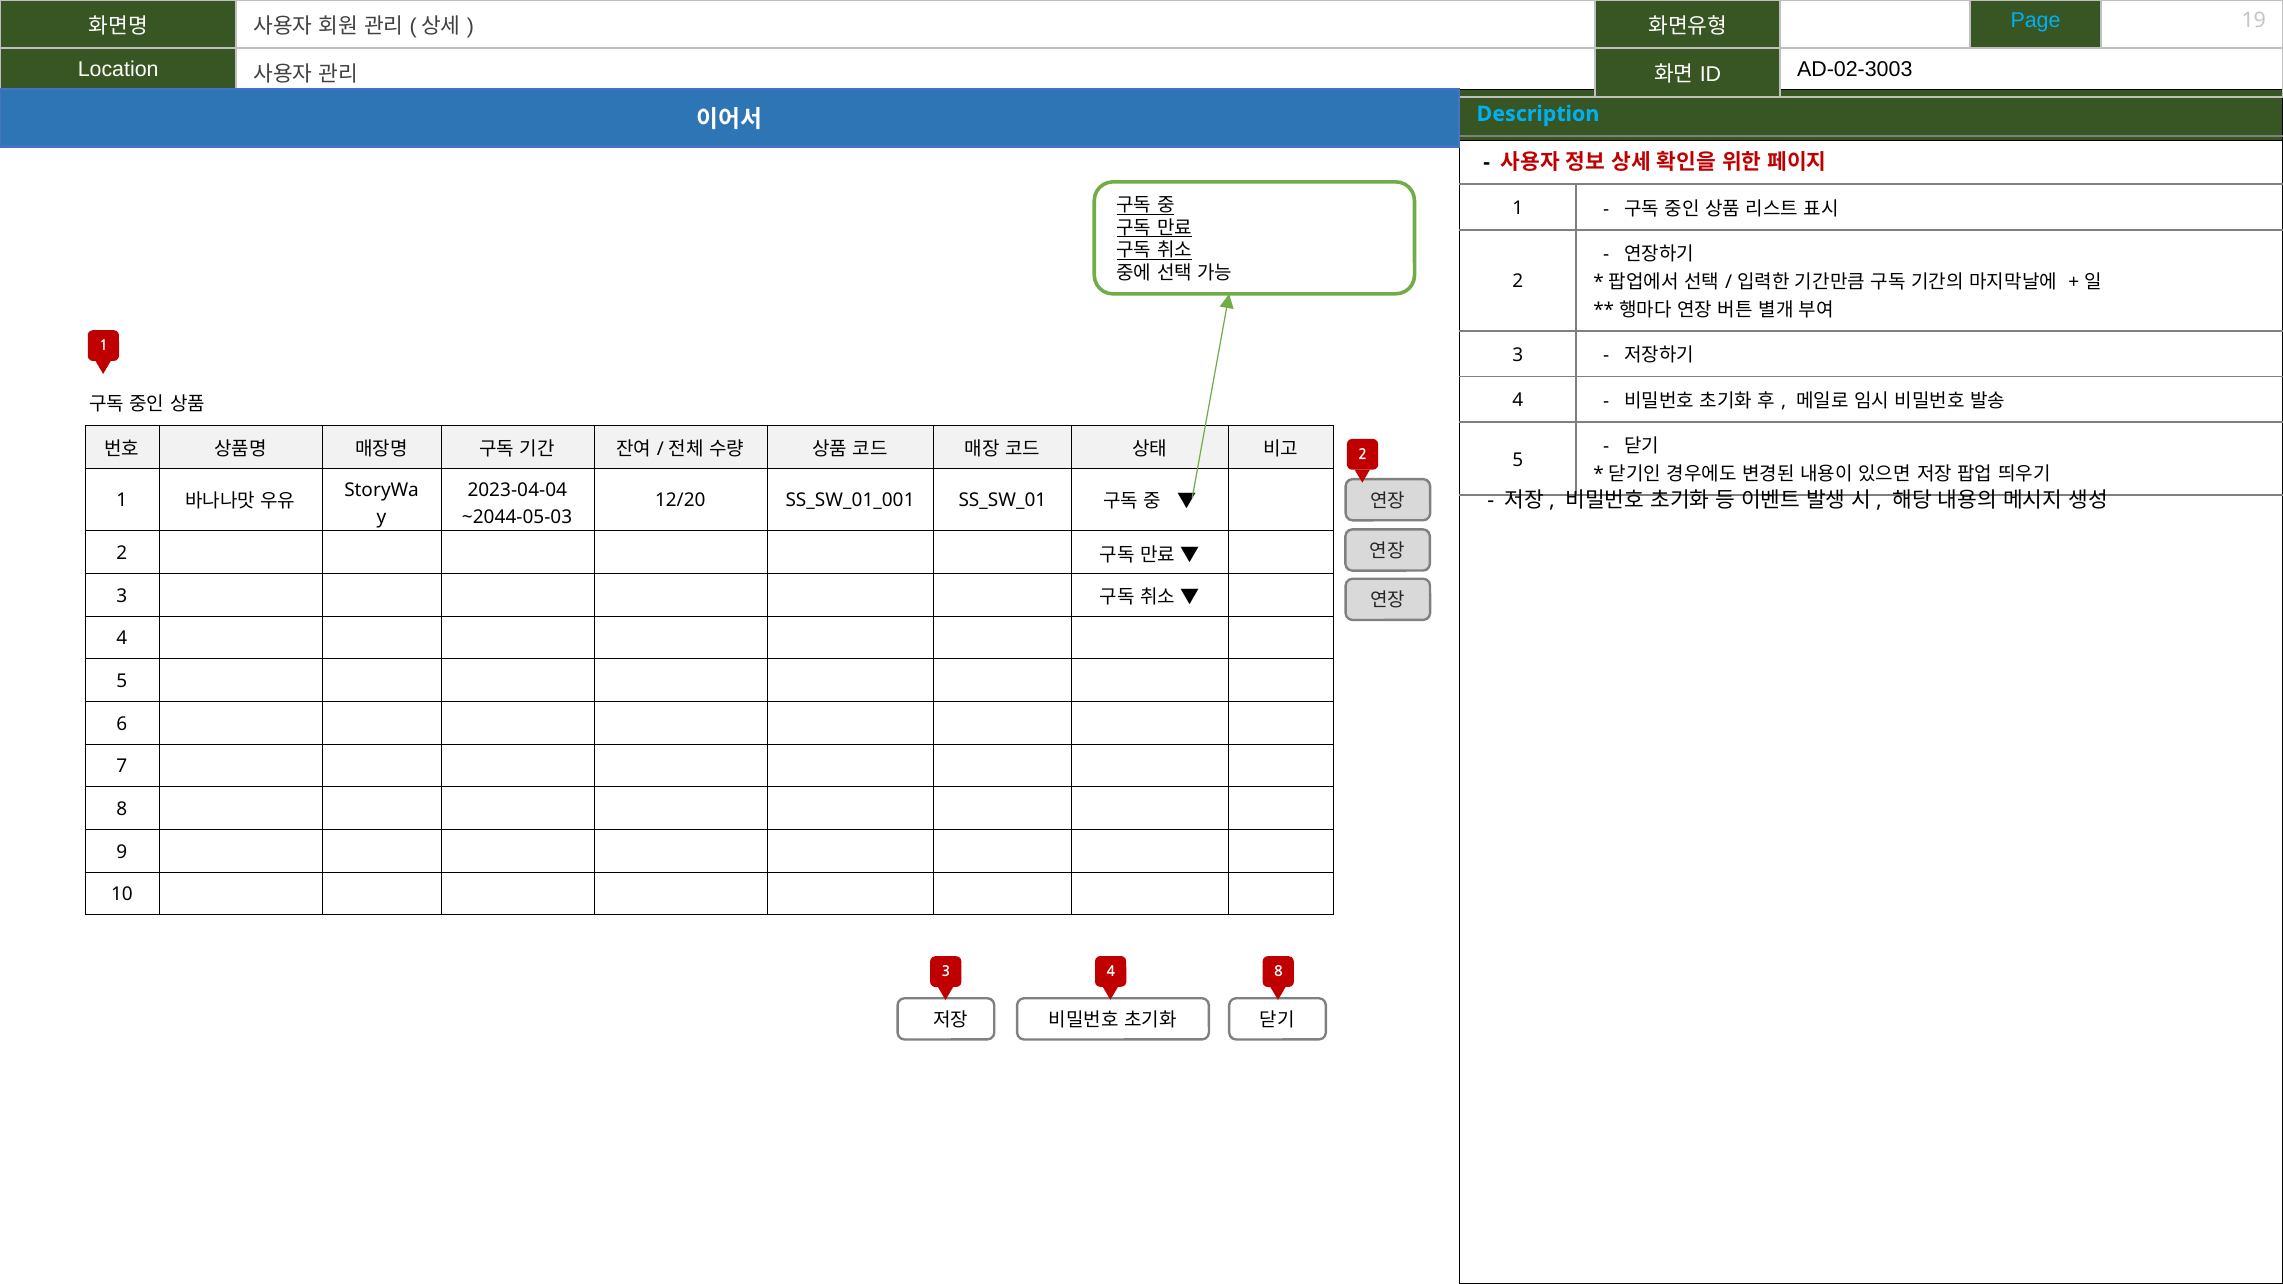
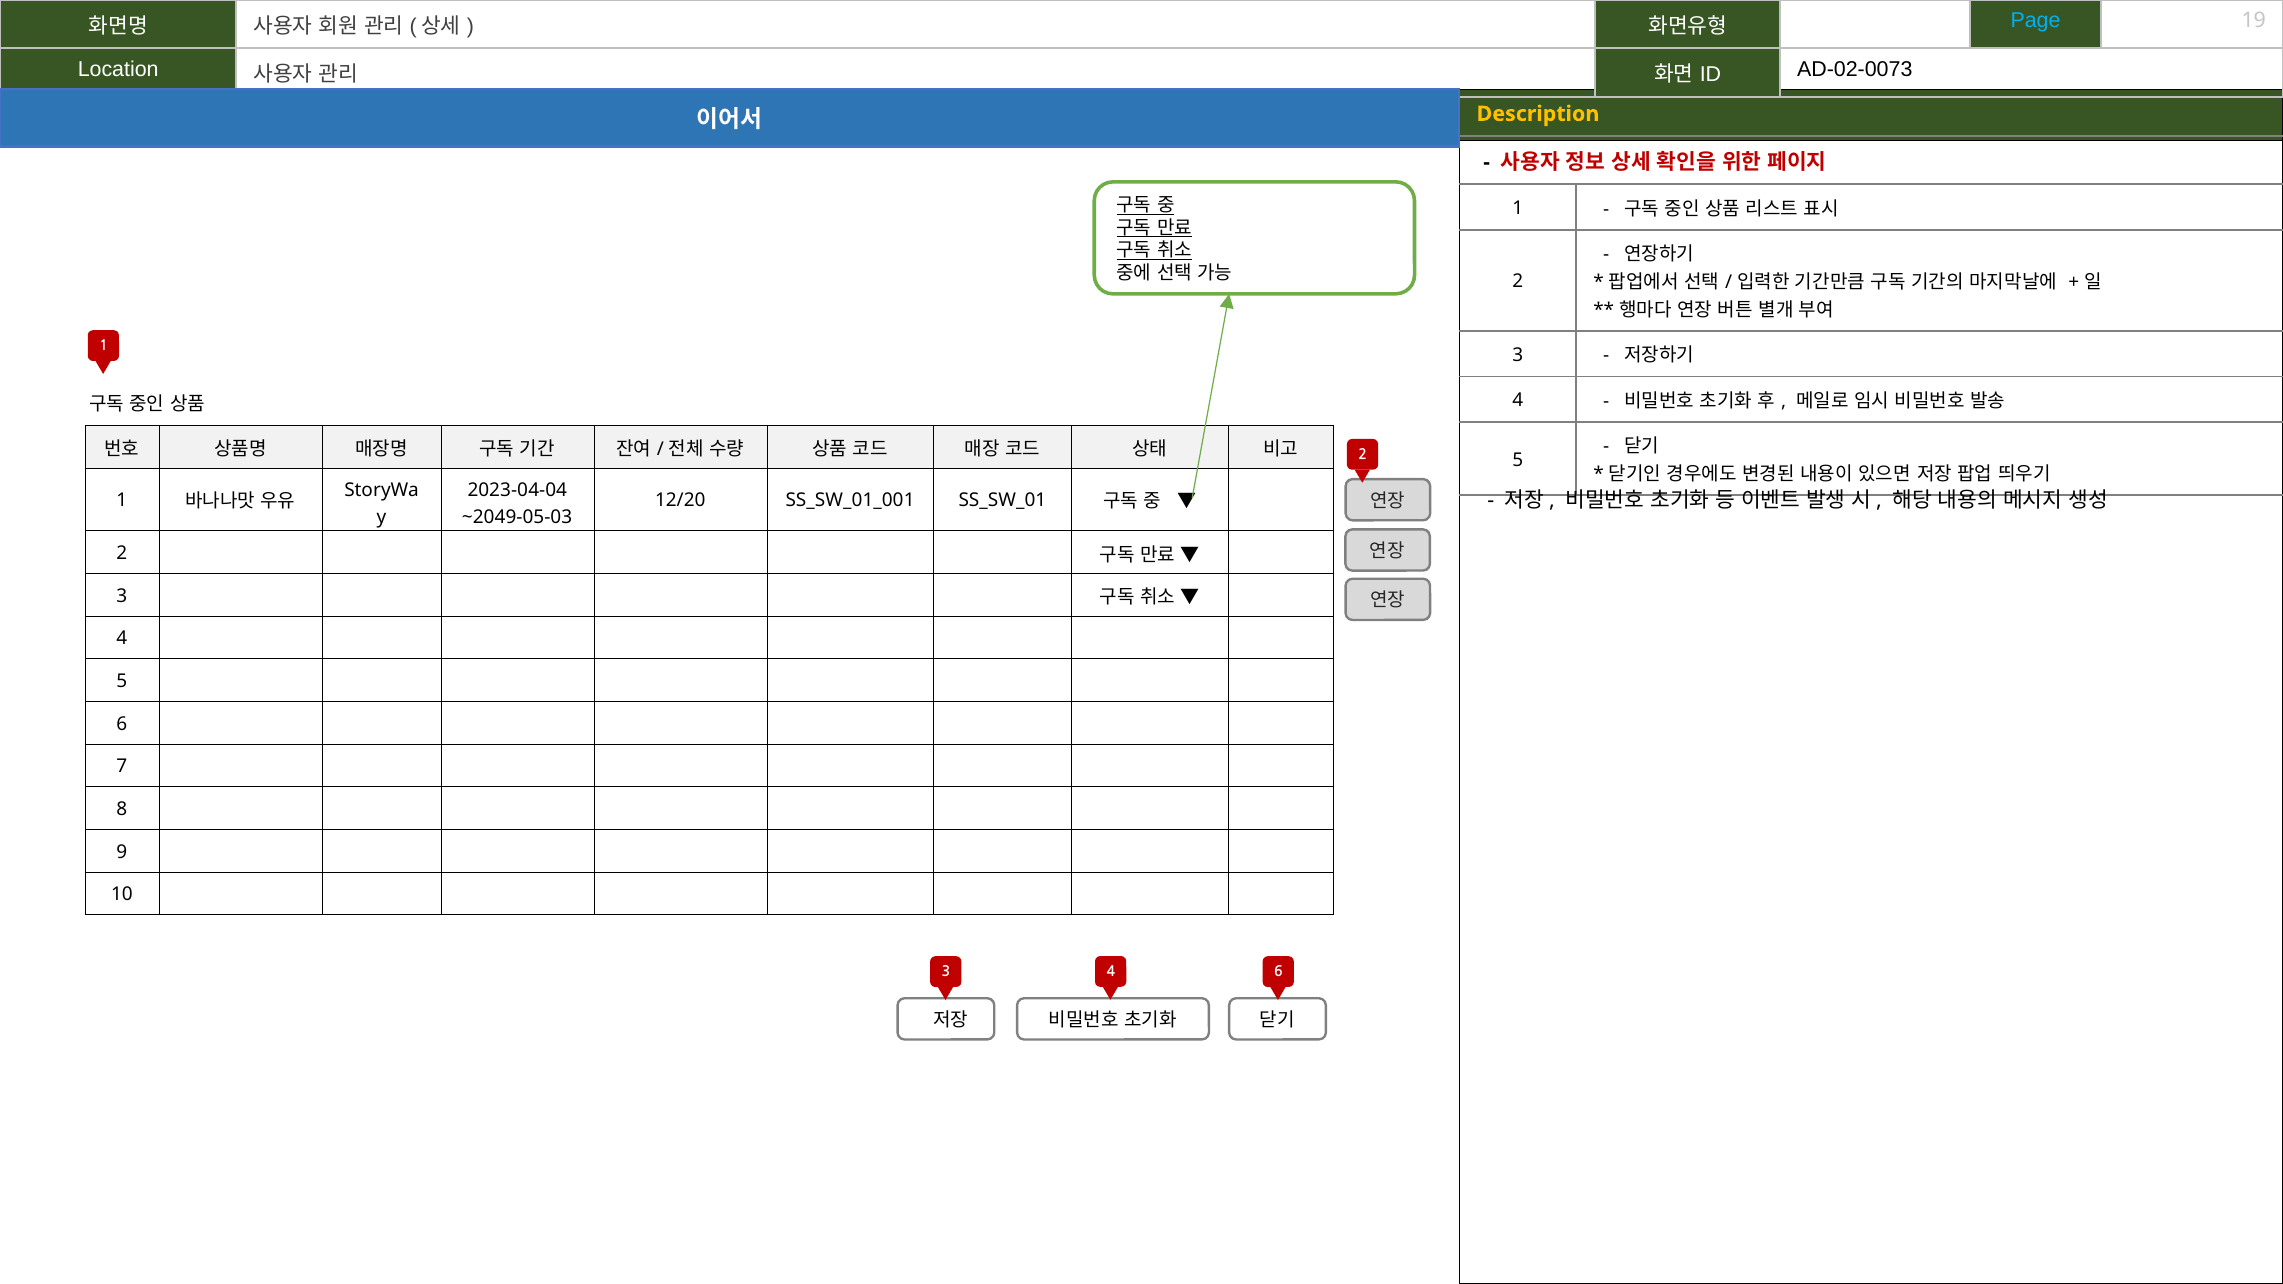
AD-02-3003: AD-02-3003 -> AD-02-0073 (1855, 69)
Description colour: light blue -> yellow (1538, 114)
~2044-05-03: ~2044-05-03 -> ~2049-05-03 (517, 517)
4 8: 8 -> 6 (1278, 972)
